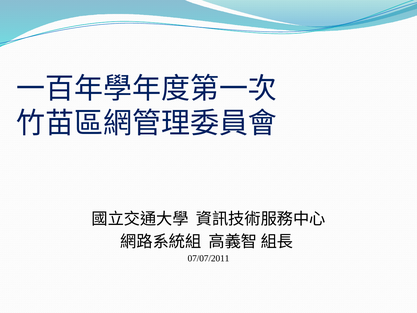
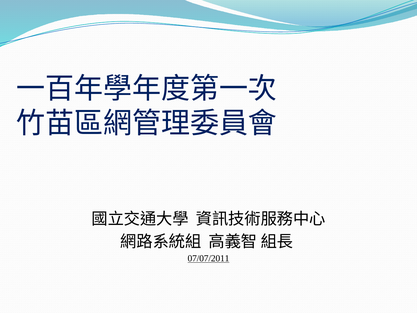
07/07/2011 underline: none -> present (208, 258)
